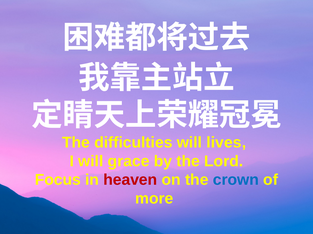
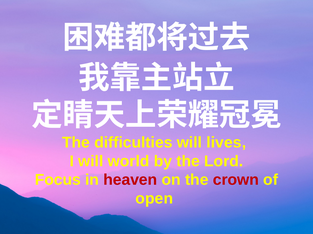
grace: grace -> world (129, 162)
crown colour: blue -> red (236, 180)
more: more -> open (154, 199)
